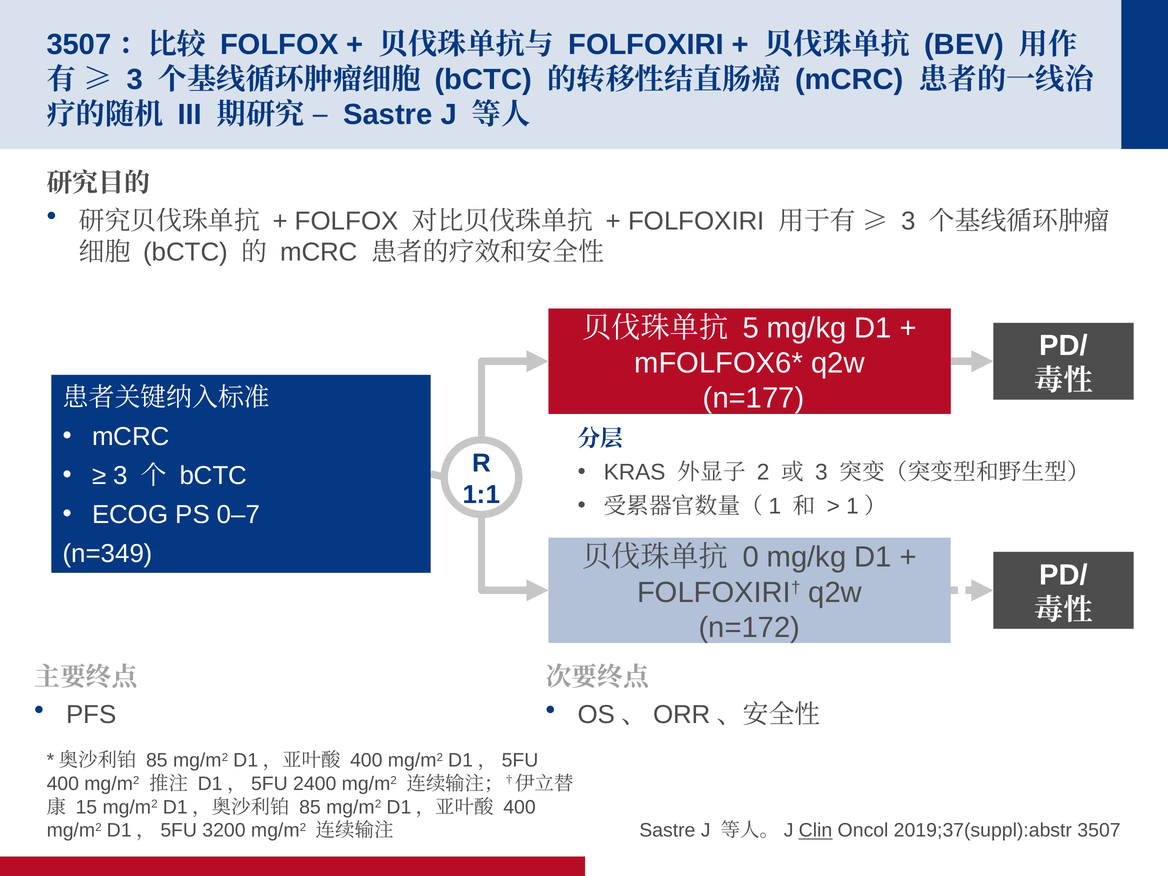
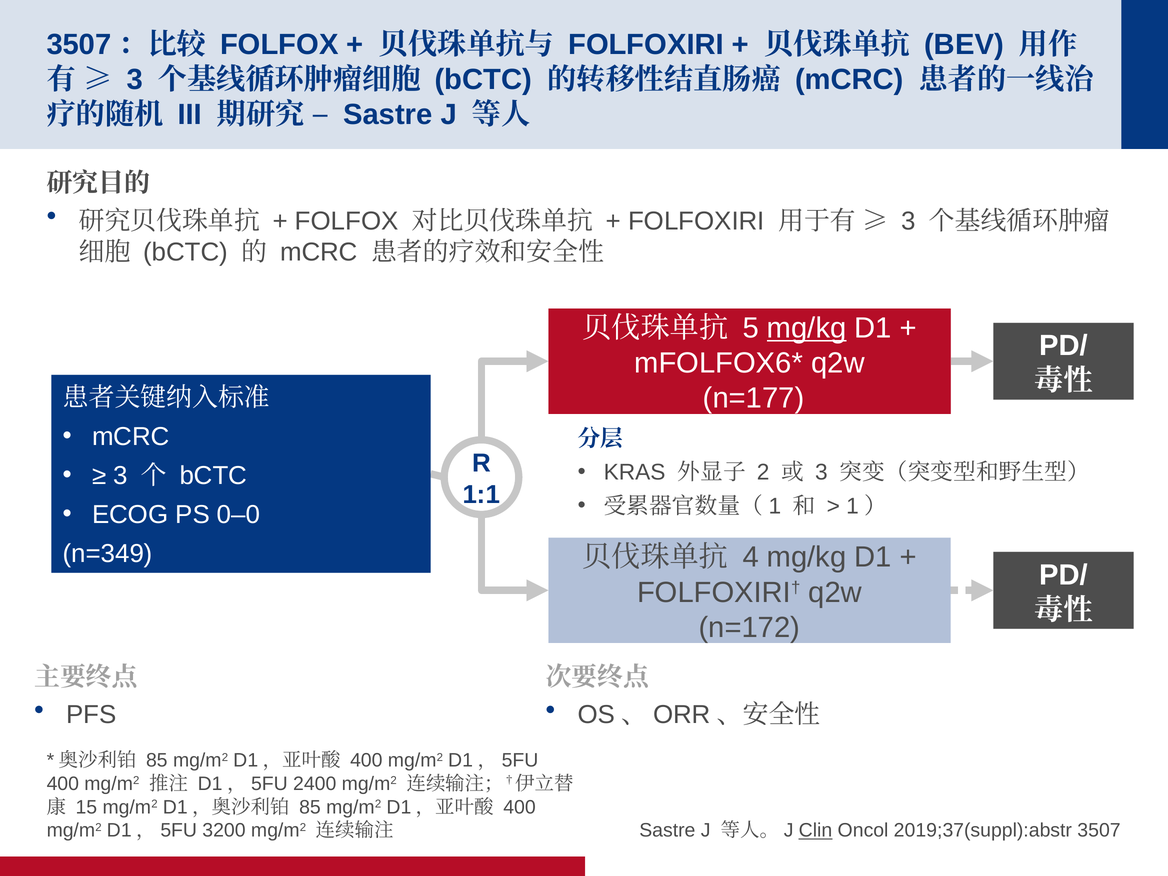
mg/kg underline: none -> present (807, 328)
0–7: 0–7 -> 0–0 (238, 515)
0: 0 -> 4 (751, 557)
